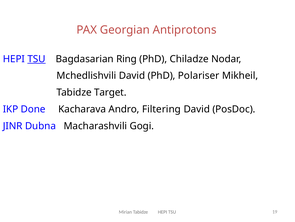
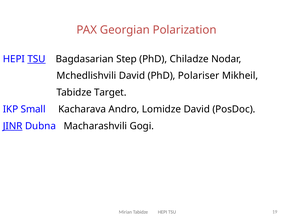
Antiprotons: Antiprotons -> Polarization (185, 30)
Ring: Ring -> Step (126, 59)
Done: Done -> Small (33, 109)
Filtering: Filtering -> Lomidze (161, 109)
JINR underline: none -> present (13, 126)
